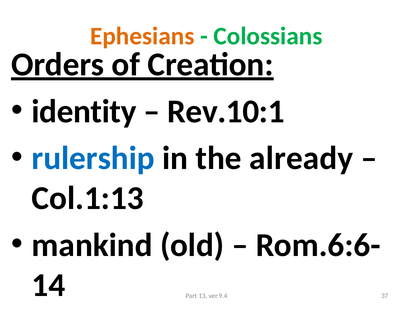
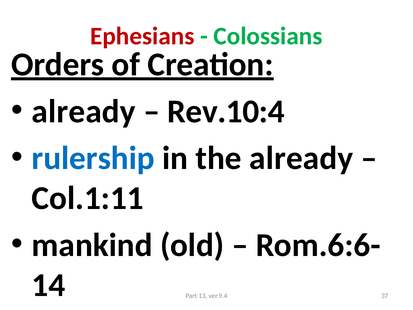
Ephesians colour: orange -> red (142, 36)
identity: identity -> already (84, 111)
Rev.10:1: Rev.10:1 -> Rev.10:4 (226, 111)
Col.1:13: Col.1:13 -> Col.1:11 (88, 198)
